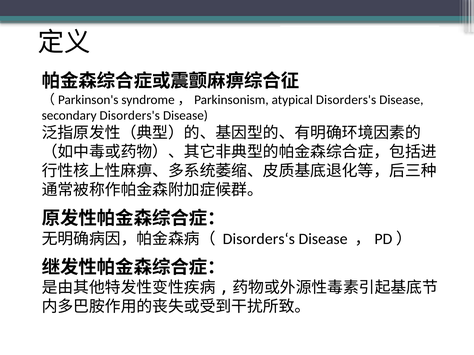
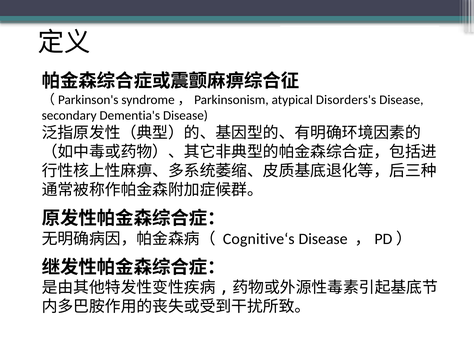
secondary Disorders's: Disorders's -> Dementia's (130, 116)
Disorders‘s: Disorders‘s -> Cognitive‘s (259, 239)
